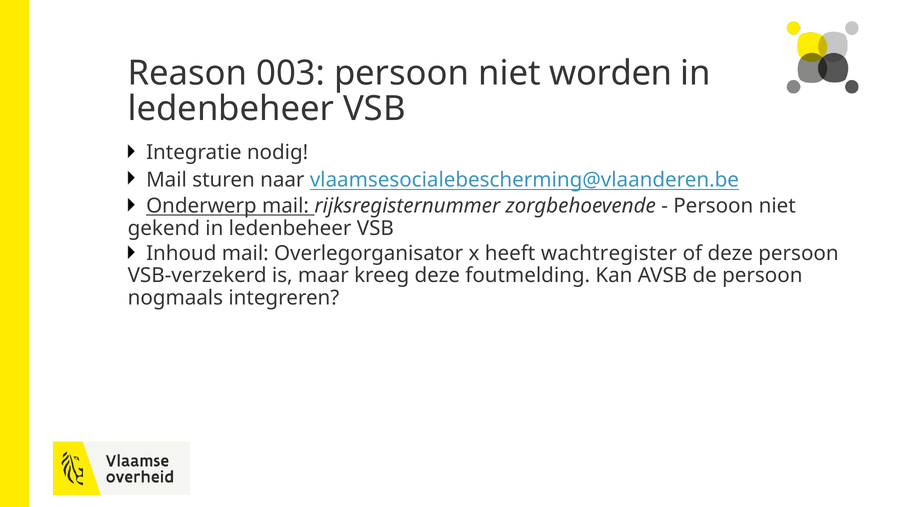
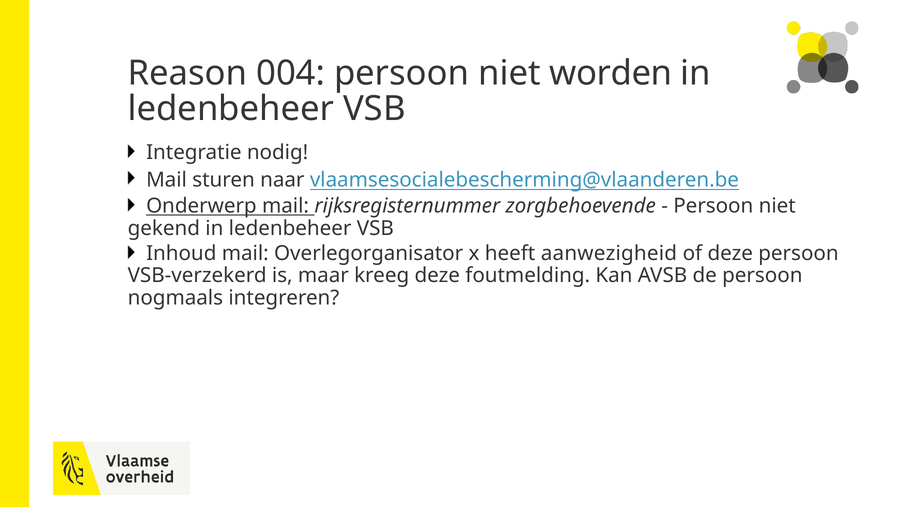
003: 003 -> 004 (291, 73)
wachtregister: wachtregister -> aanwezigheid (609, 253)
